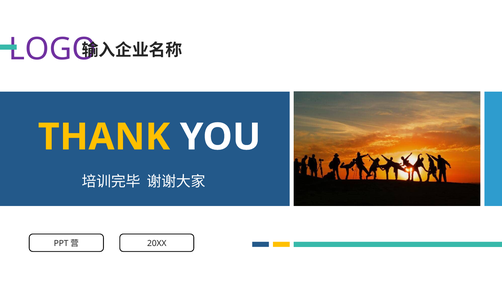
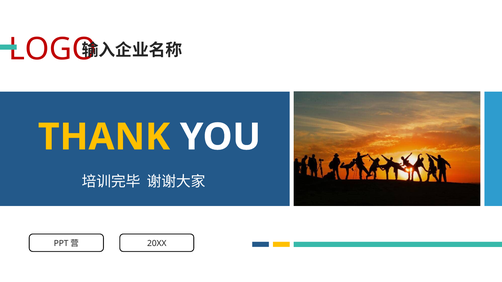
LOGO colour: purple -> red (53, 49)
